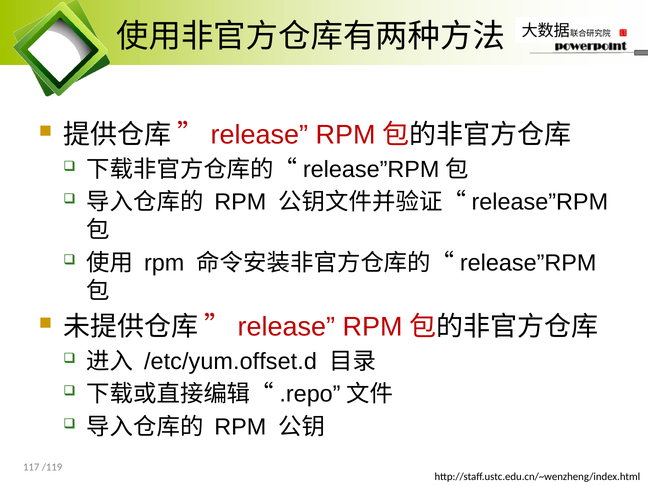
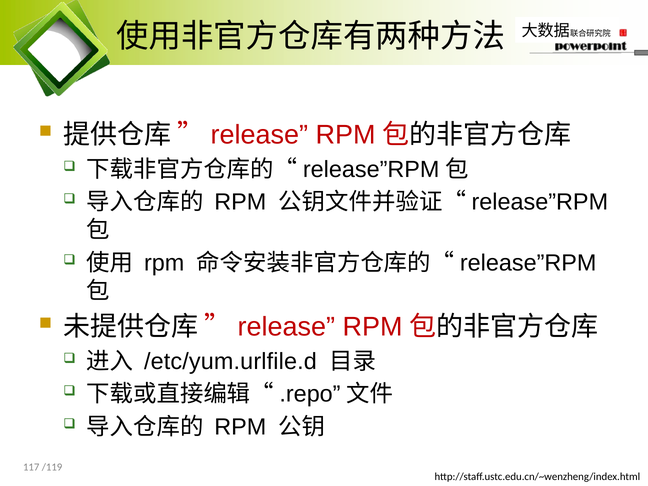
/etc/yum.offset.d: /etc/yum.offset.d -> /etc/yum.urlfile.d (230, 362)
